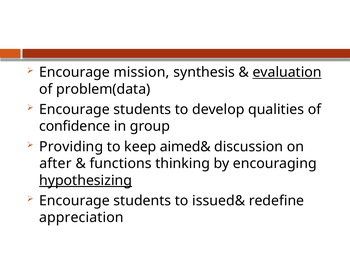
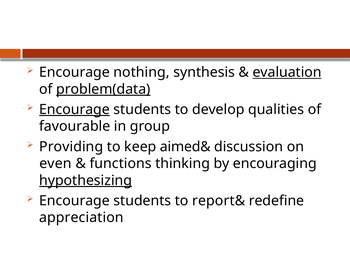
mission: mission -> nothing (142, 72)
problem(data underline: none -> present (103, 89)
Encourage underline: none -> present (74, 110)
confidence: confidence -> favourable (75, 127)
after: after -> even (55, 164)
issued&: issued& -> report& (219, 201)
